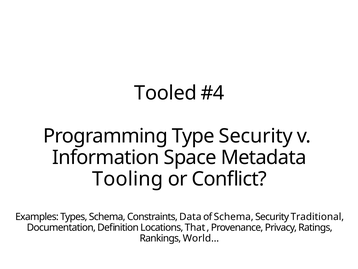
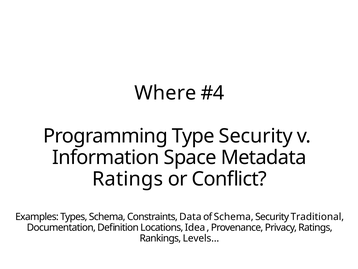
Tooled: Tooled -> Where (165, 93)
Tooling: Tooling -> Ratings (128, 179)
That: That -> Idea (195, 227)
World…: World… -> Levels… (201, 238)
